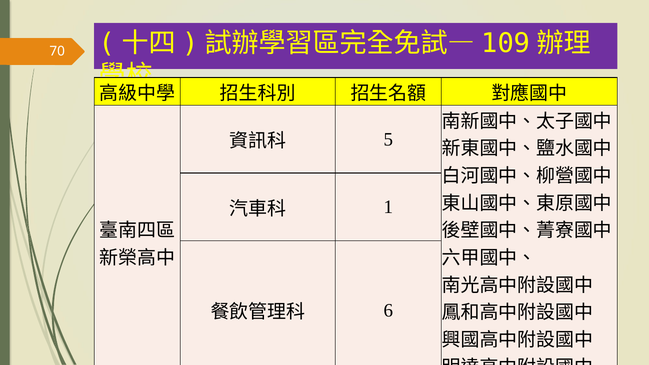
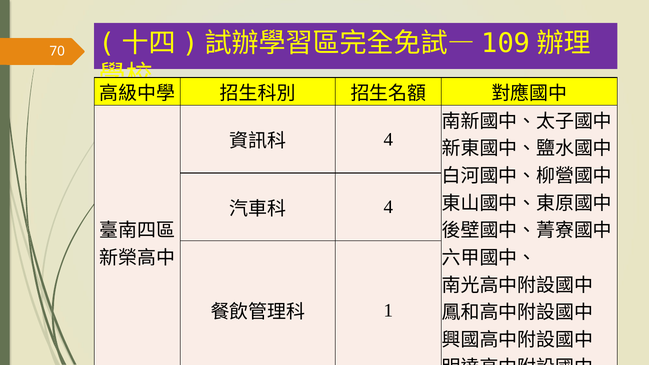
5: 5 -> 4 (388, 139)
1: 1 -> 4 (388, 207)
6: 6 -> 1 (388, 310)
